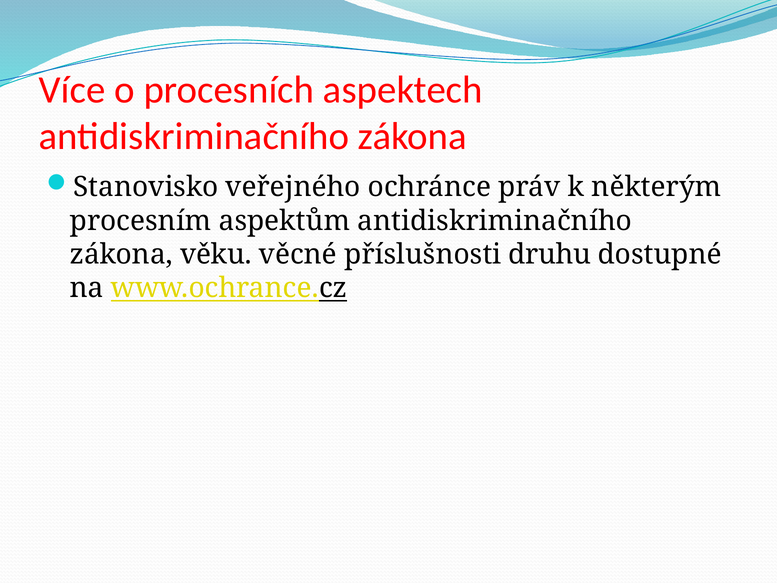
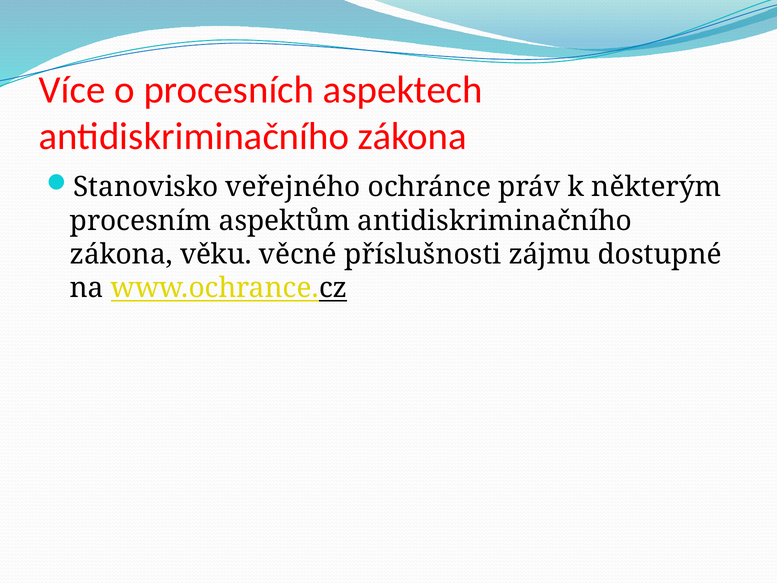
druhu: druhu -> zájmu (550, 254)
